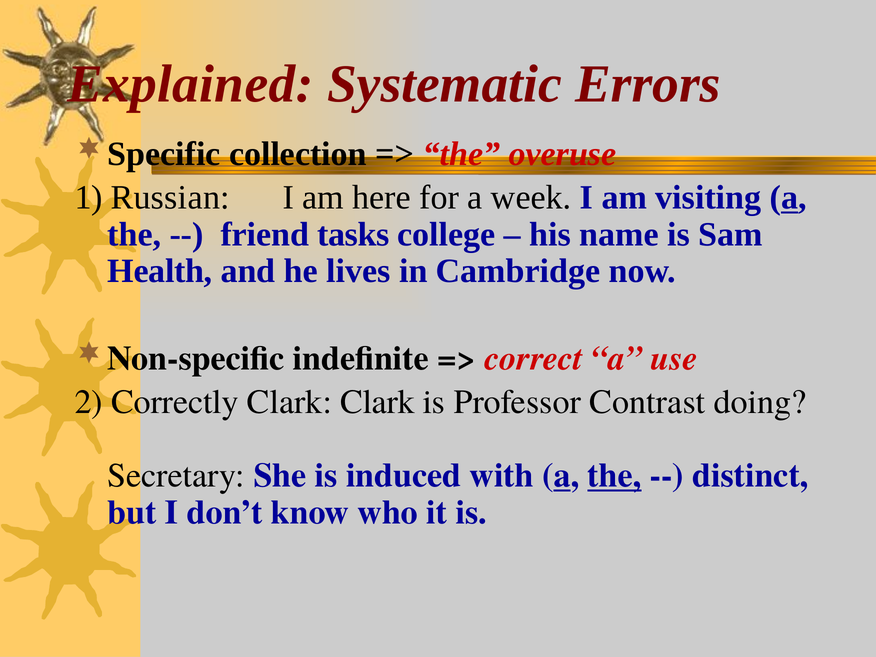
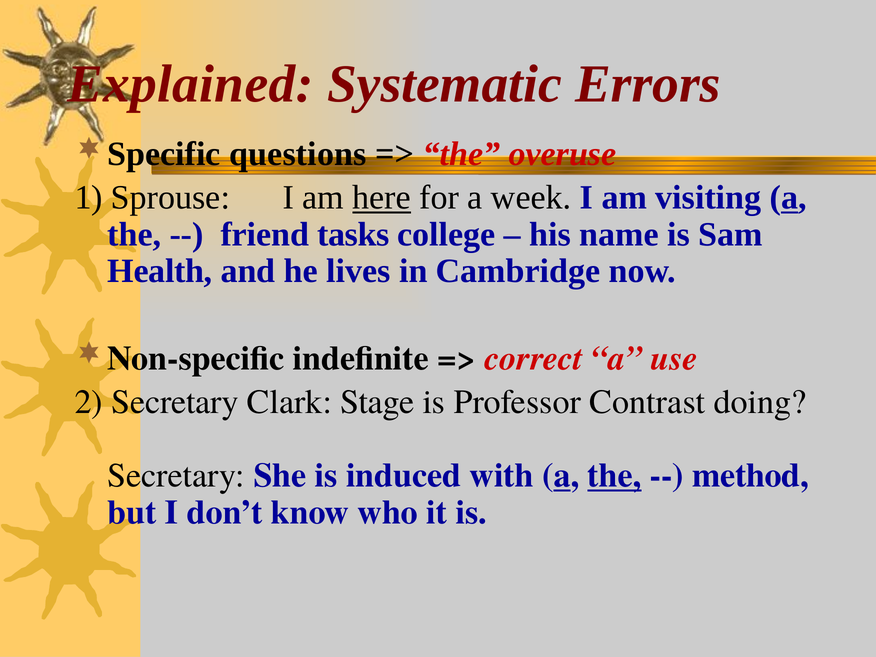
collection: collection -> questions (298, 154)
Russian: Russian -> Sprouse (170, 198)
here underline: none -> present (382, 198)
2 Correctly: Correctly -> Secretary (175, 402)
Clark Clark: Clark -> Stage (377, 402)
distinct: distinct -> method (750, 476)
